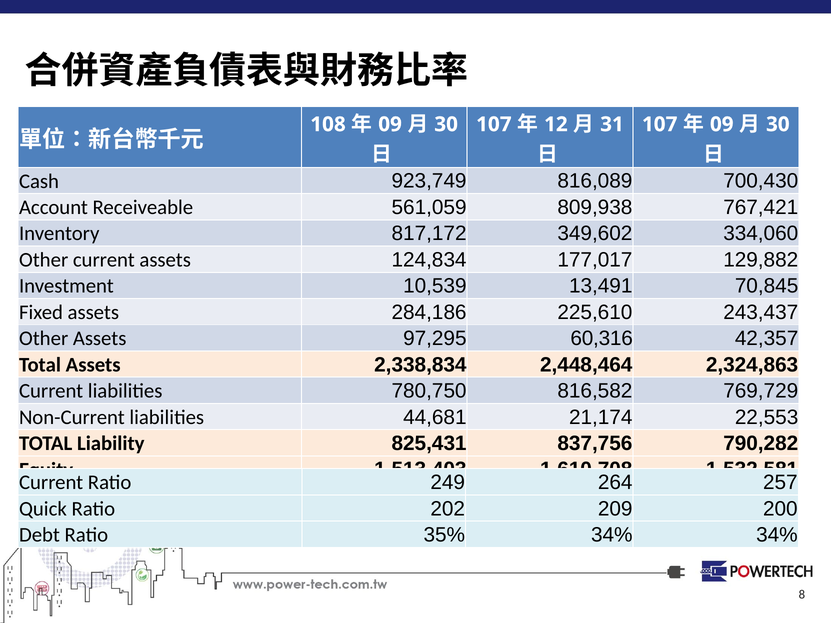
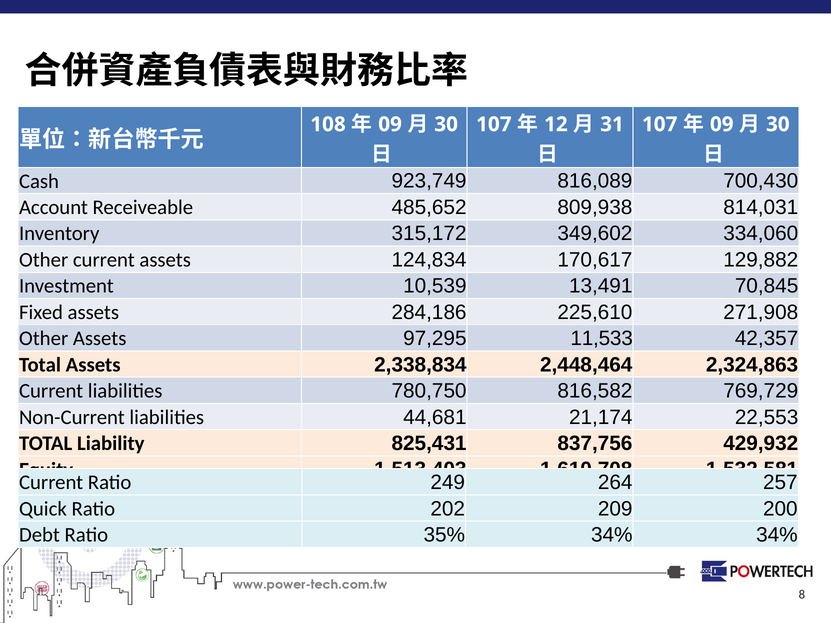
561,059: 561,059 -> 485,652 (429, 207)
767,421: 767,421 -> 814,031 (761, 207)
817,172: 817,172 -> 315,172 (429, 234)
177,017: 177,017 -> 170,617 (595, 260)
243,437: 243,437 -> 271,908 (761, 312)
60,316: 60,316 -> 11,533 (602, 339)
790,282: 790,282 -> 429,932 (761, 444)
